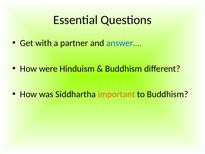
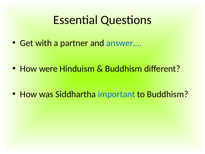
important colour: orange -> blue (116, 94)
